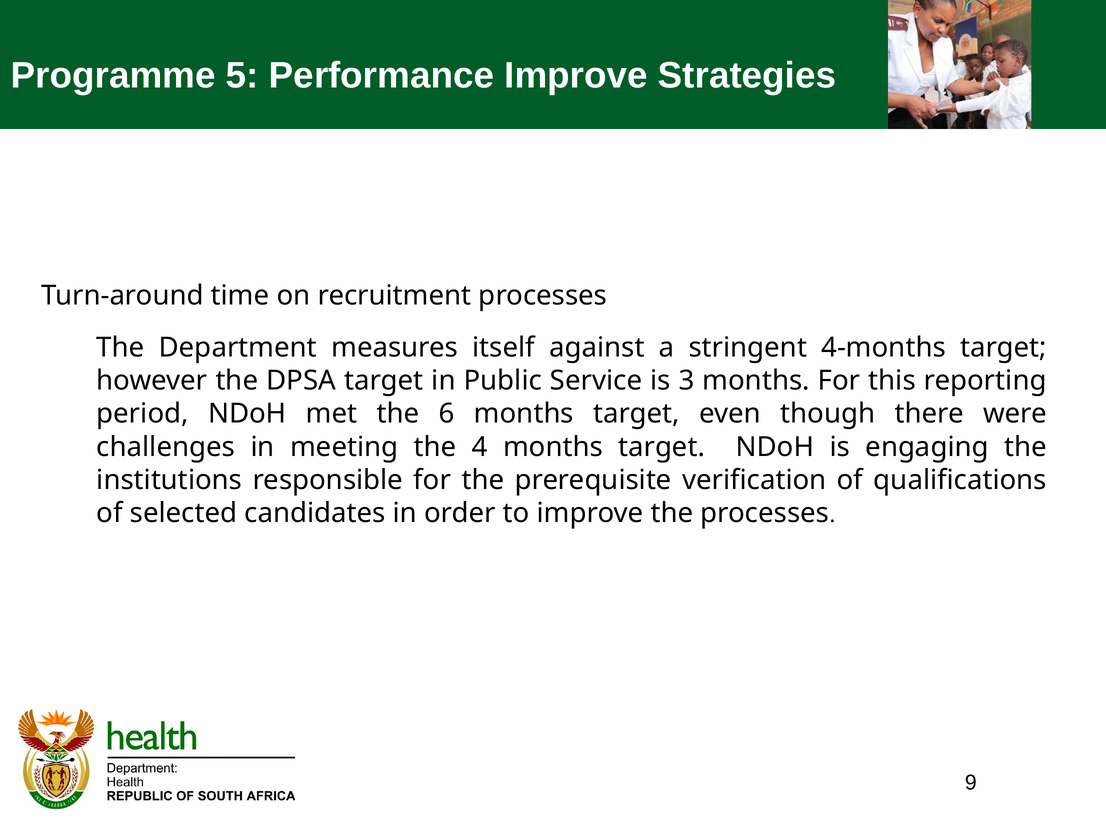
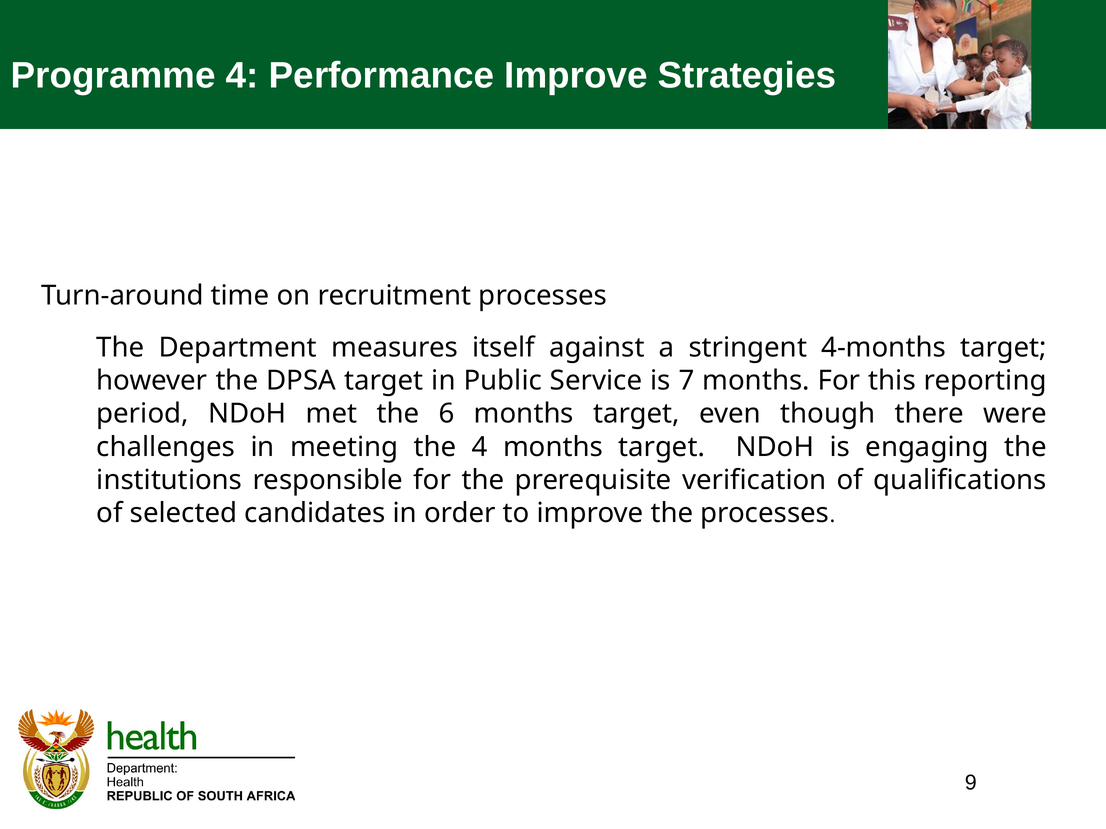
Programme 5: 5 -> 4 (242, 76)
3: 3 -> 7 (686, 381)
